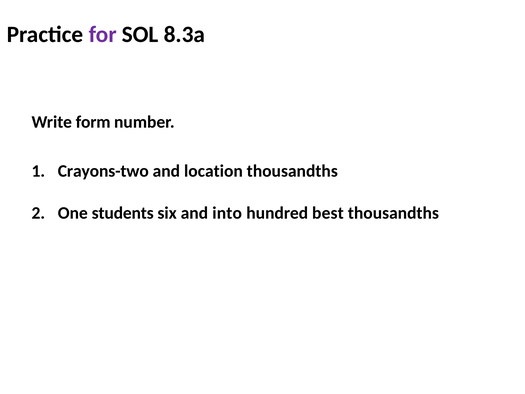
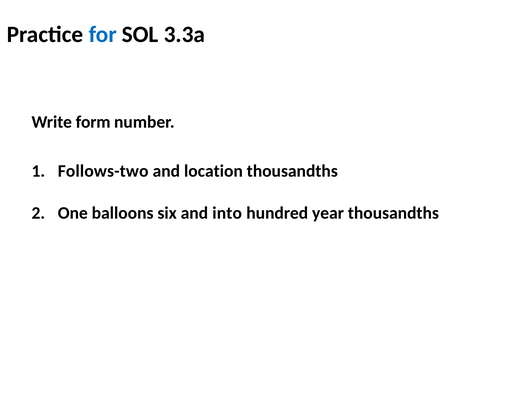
for colour: purple -> blue (103, 34)
8.3a: 8.3a -> 3.3a (184, 34)
Crayons-two: Crayons-two -> Follows-two (103, 171)
students: students -> balloons (123, 213)
best: best -> year (328, 213)
